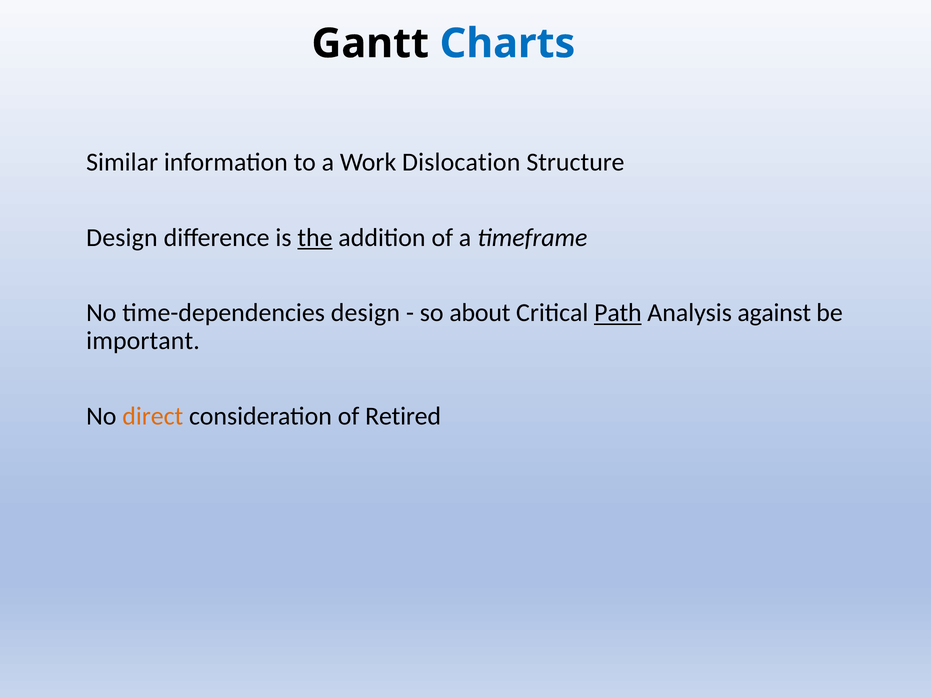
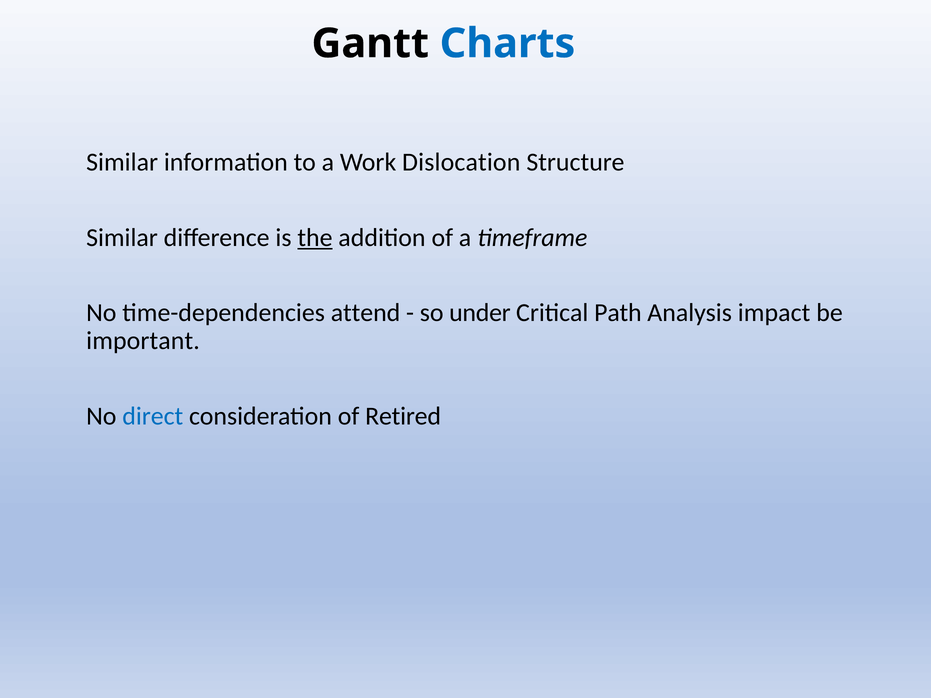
Design: Design -> Similar (122, 238)
time-dependencies design: design -> attend (366, 313)
about: about -> under (480, 313)
Path underline: present -> none (618, 313)
against: against -> impact (774, 313)
direct colour: orange -> blue (153, 416)
